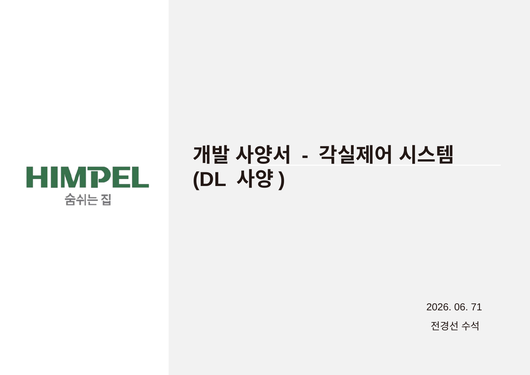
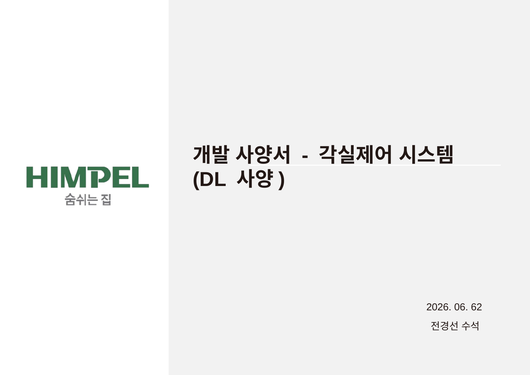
71: 71 -> 62 (477, 307)
